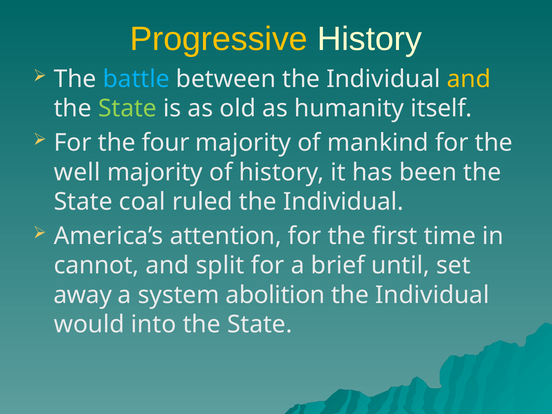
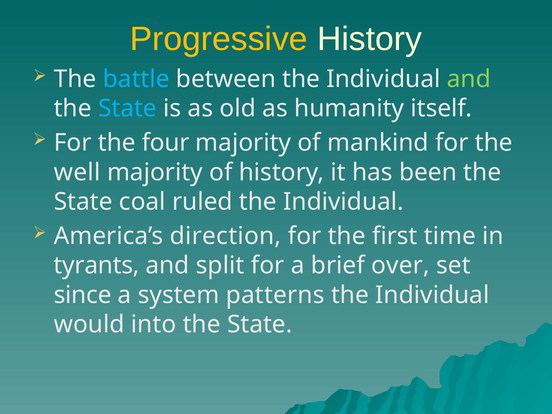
and colour: yellow -> light green (469, 79)
State colour: light green -> light blue (127, 108)
attention: attention -> direction (226, 236)
cannot: cannot -> tyrants (97, 266)
until: until -> over (400, 266)
away: away -> since (83, 295)
abolition: abolition -> patterns (275, 295)
